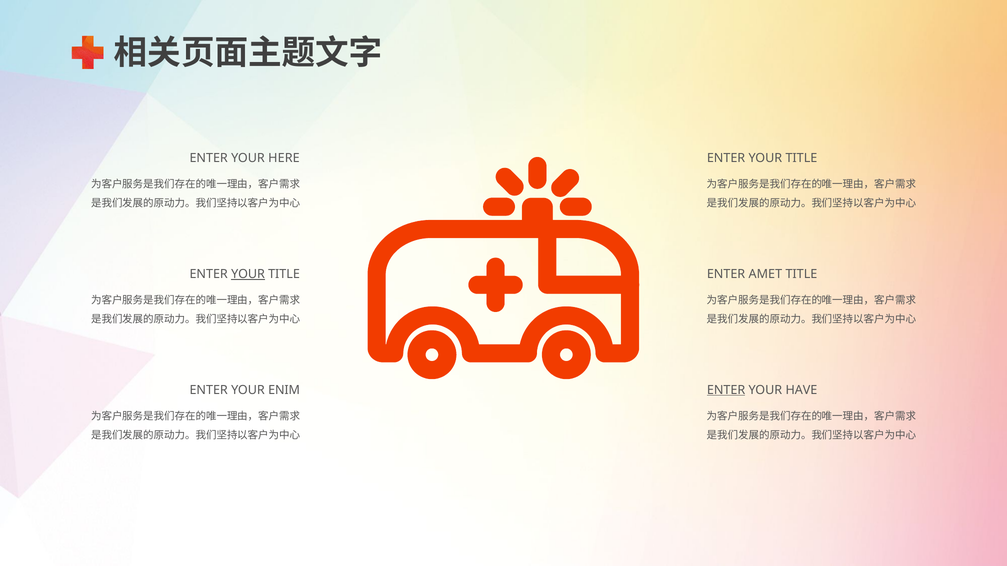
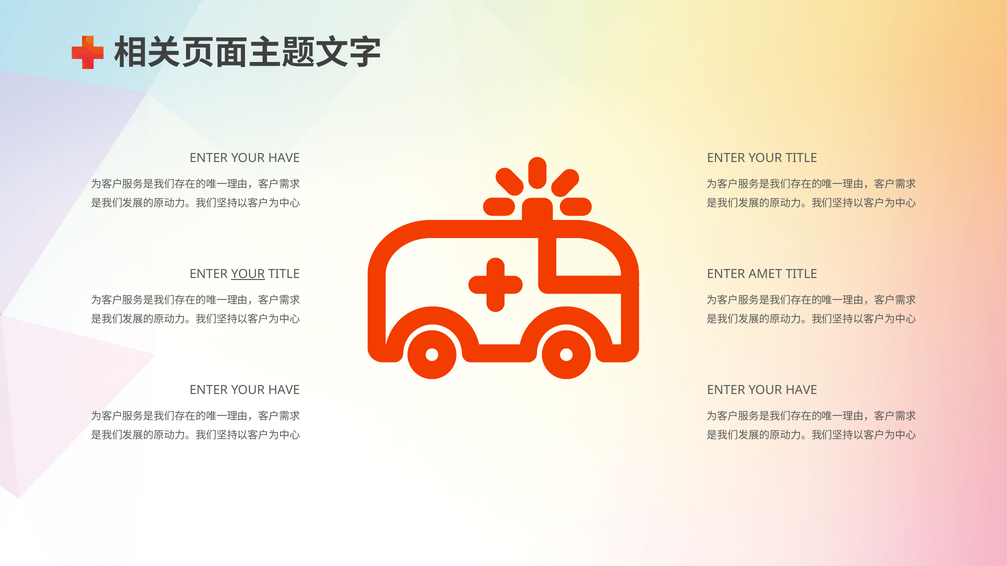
HERE: HERE -> HAVE (284, 158)
ENIM: ENIM -> HAVE (284, 390)
ENTER underline: present -> none (726, 390)
